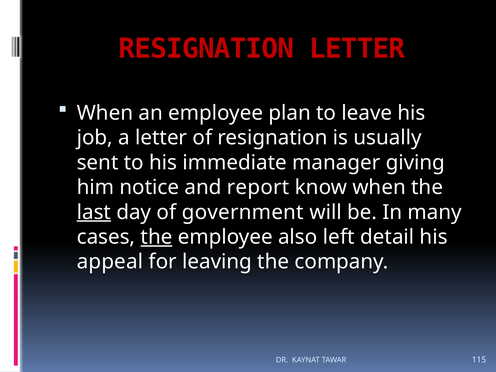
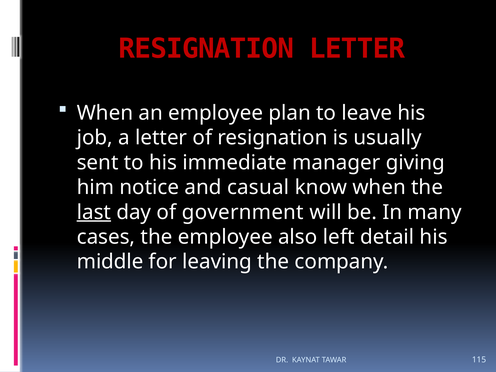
report: report -> casual (258, 187)
the underline: present -> none (156, 237)
appeal: appeal -> middle (110, 262)
